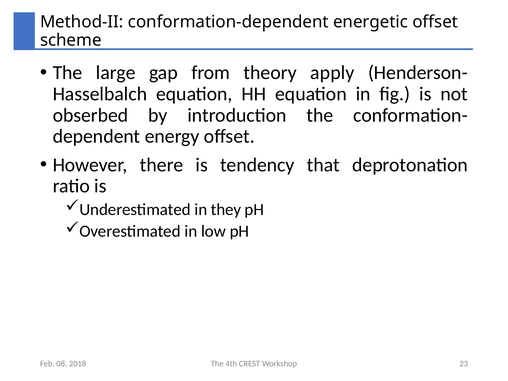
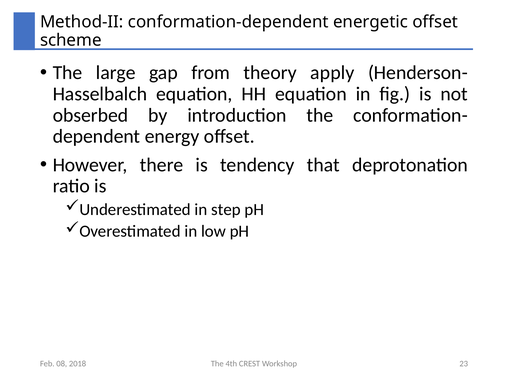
they: they -> step (226, 209)
